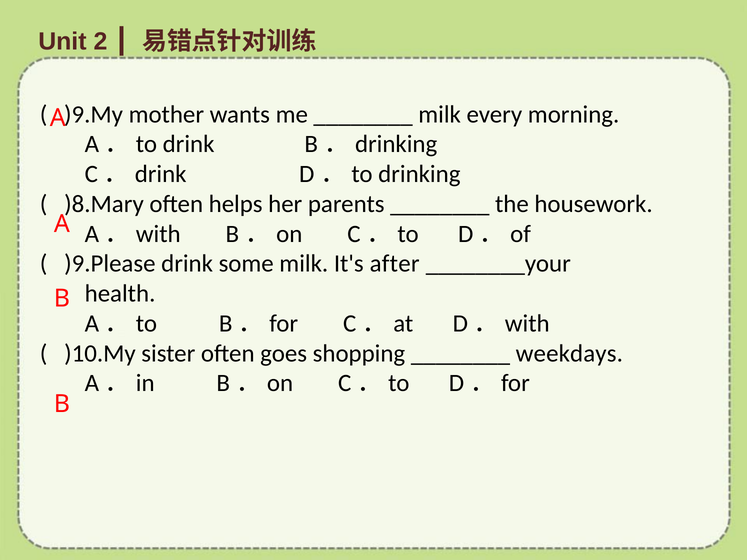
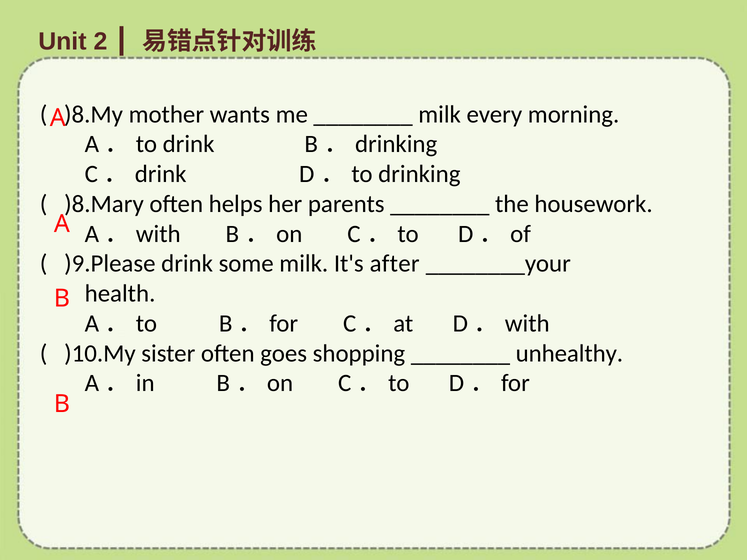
)9.My: )9.My -> )8.My (94, 114)
weekdays: weekdays -> unhealthy (569, 353)
